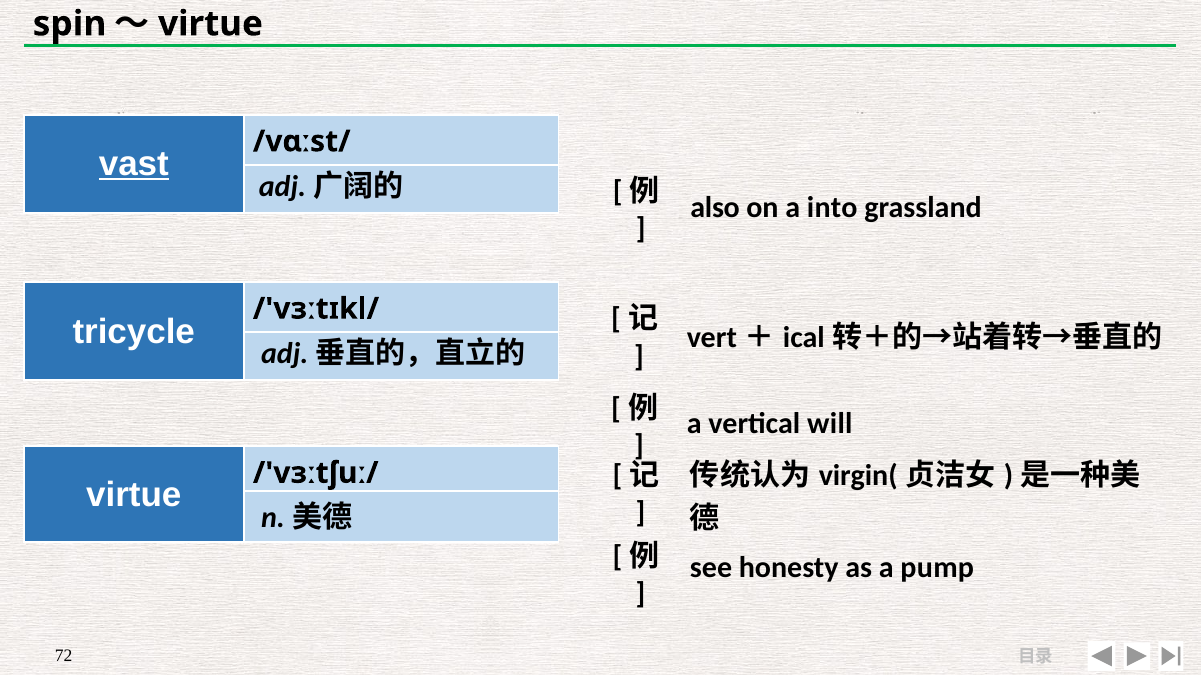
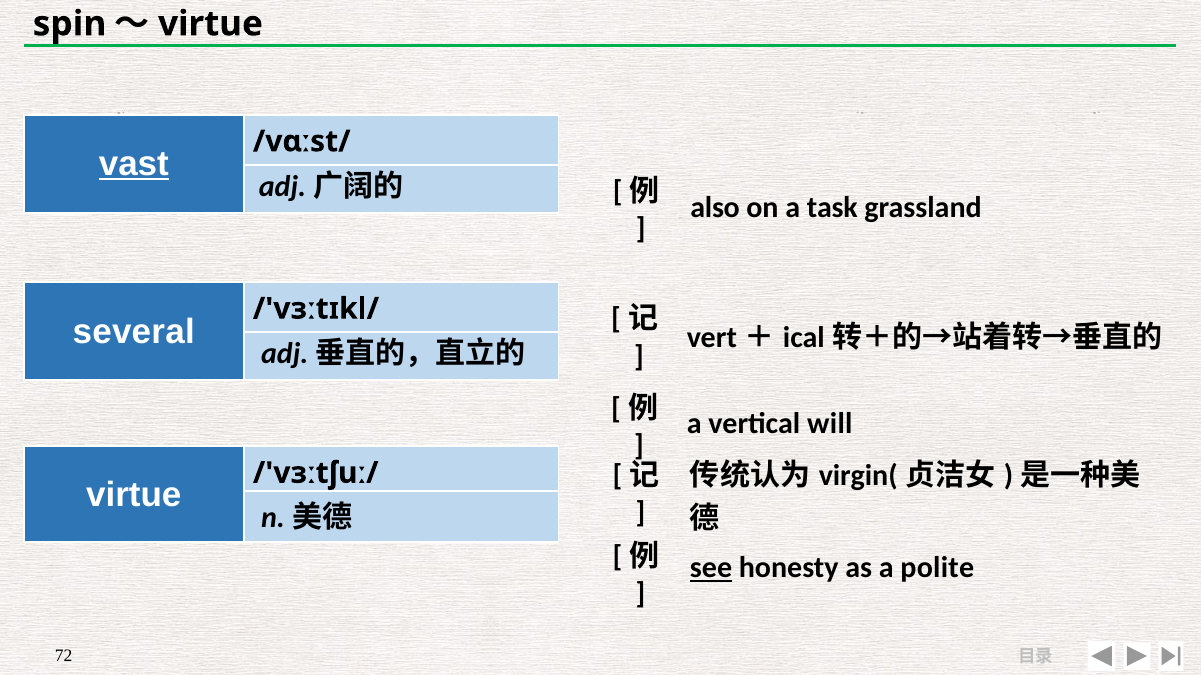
into: into -> task (832, 207)
tricycle: tricycle -> several (134, 332)
see underline: none -> present (711, 568)
pump: pump -> polite (937, 568)
